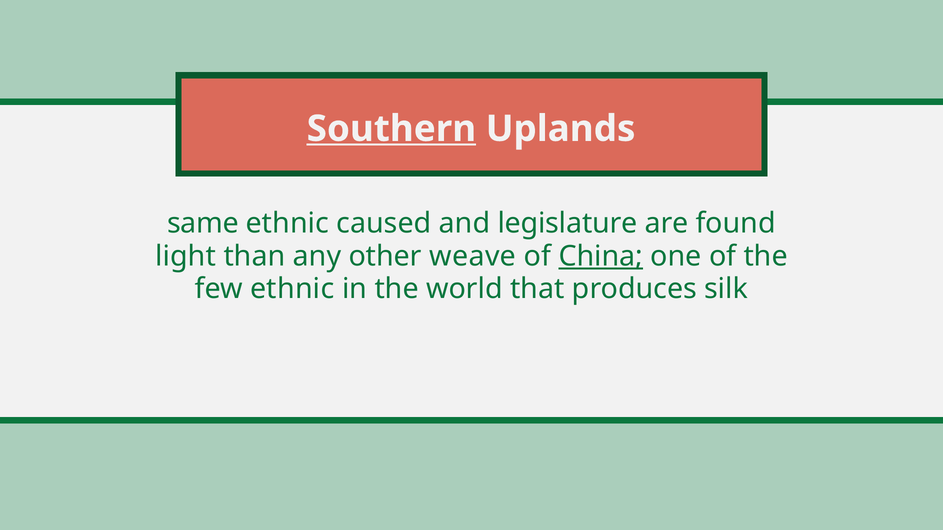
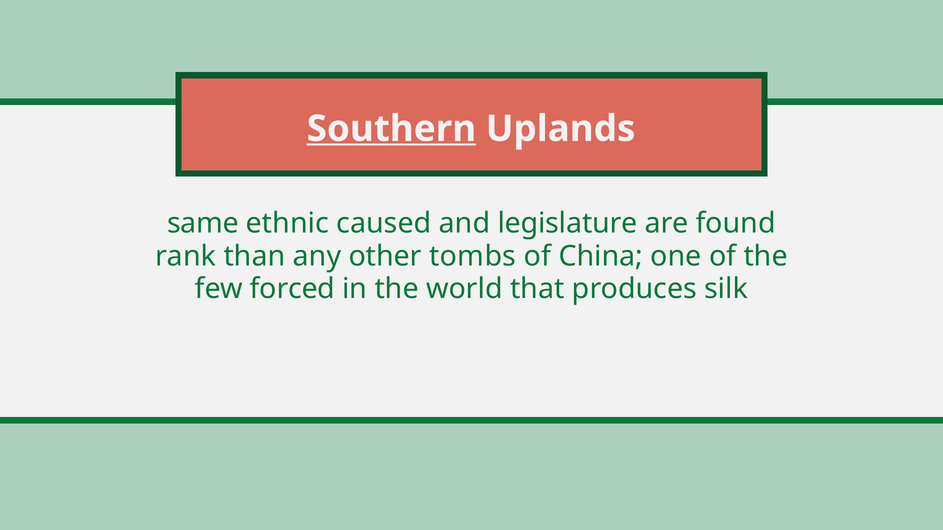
light: light -> rank (186, 256)
weave: weave -> tombs (473, 256)
China underline: present -> none (601, 256)
few ethnic: ethnic -> forced (292, 289)
